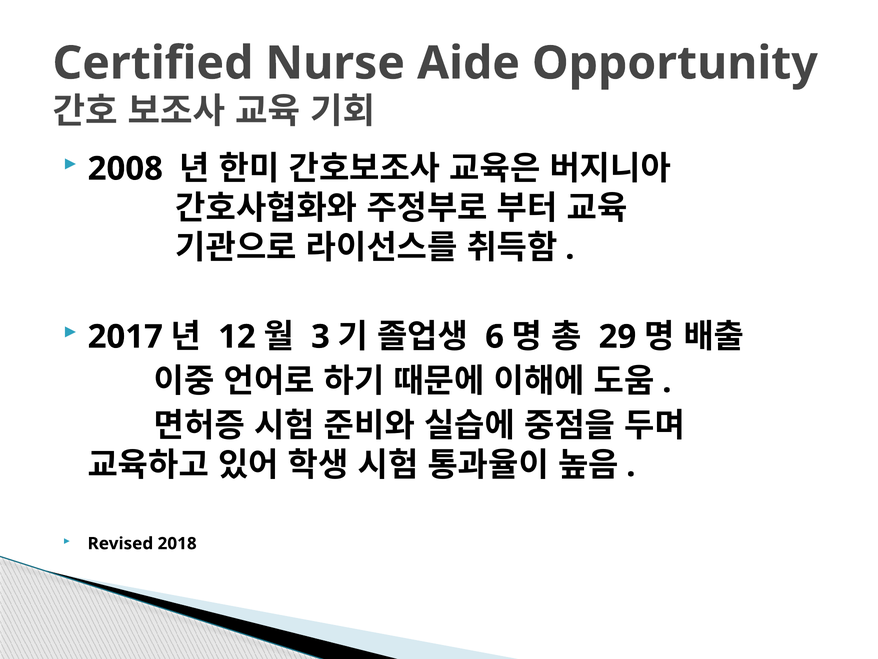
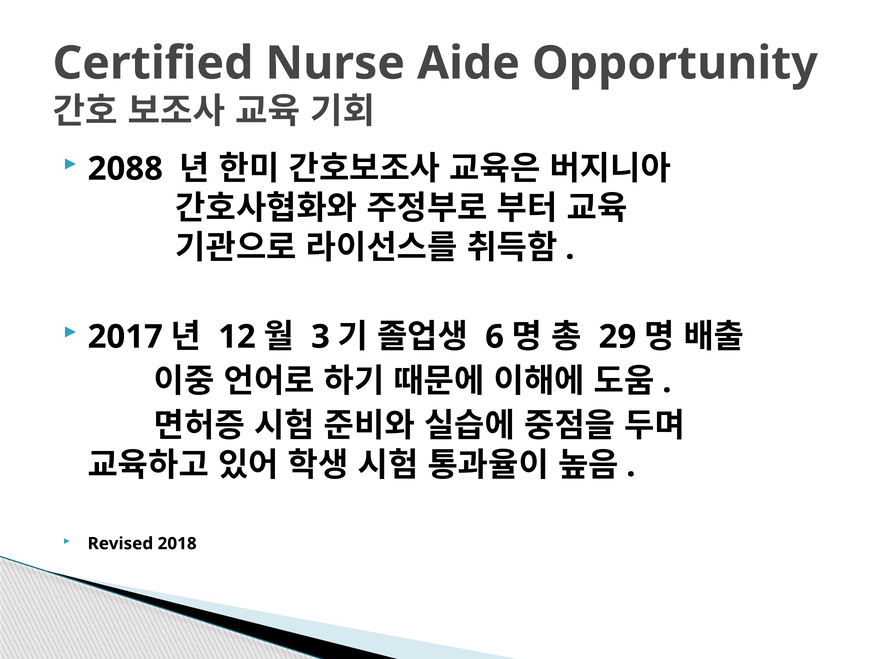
2008: 2008 -> 2088 (125, 169)
